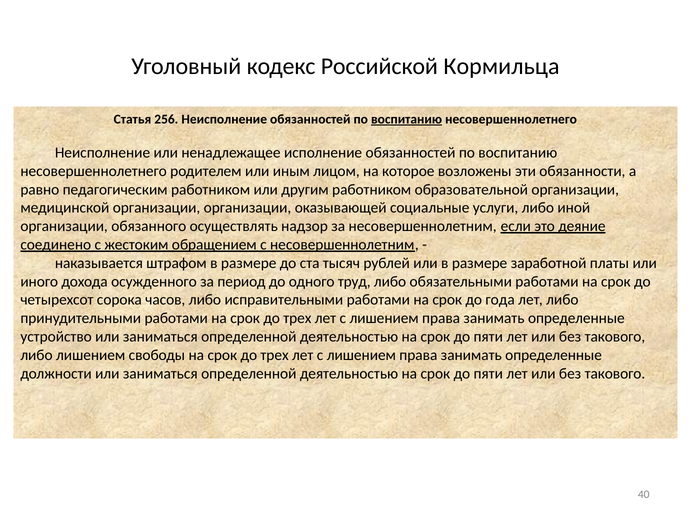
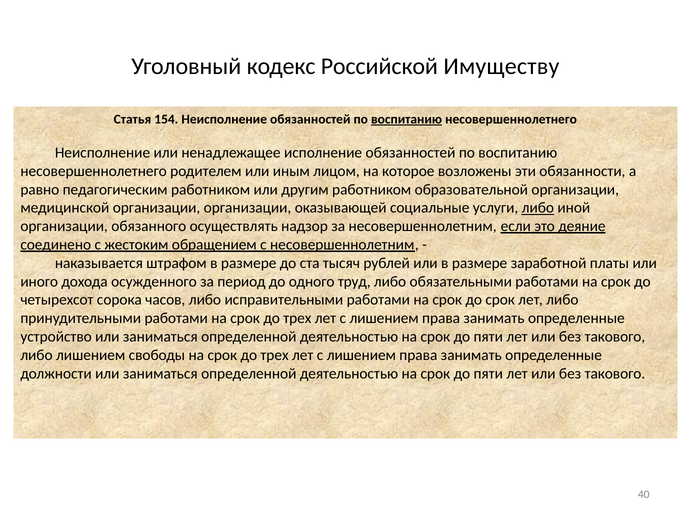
Кормильца: Кормильца -> Имуществу (501, 66)
256: 256 -> 154 (166, 119)
либо underline: none -> present (538, 208)
до года: года -> срок (500, 300)
